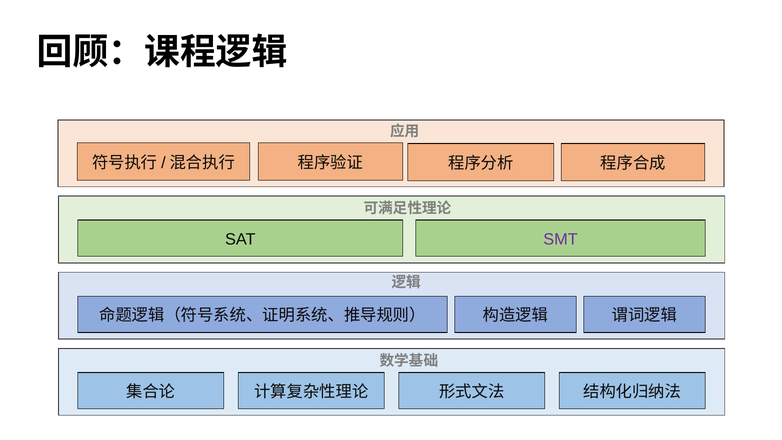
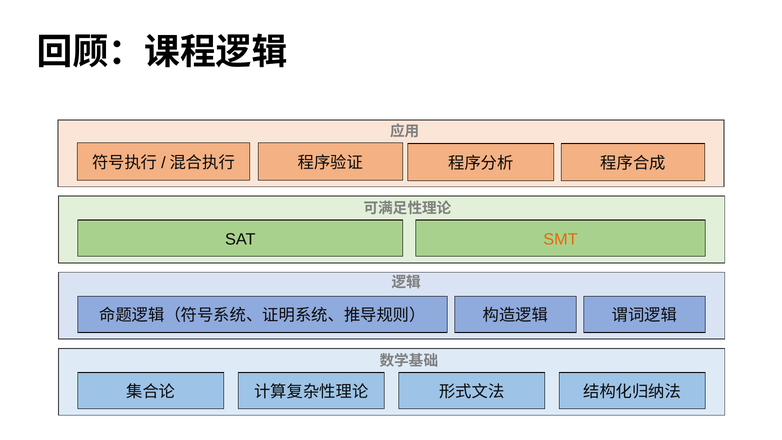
SMT colour: purple -> orange (561, 239)
